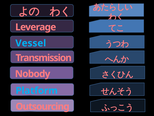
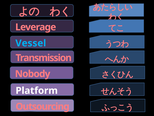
Platform colour: light blue -> white (37, 90)
